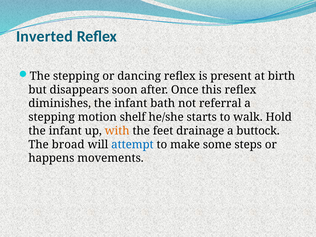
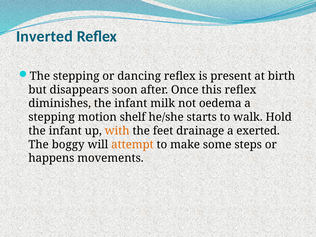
bath: bath -> milk (163, 103)
referral: referral -> oedema (220, 103)
buttock: buttock -> exerted (258, 131)
broad: broad -> boggy (68, 145)
attempt colour: blue -> orange (132, 145)
